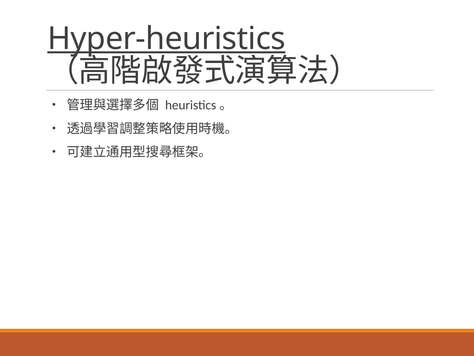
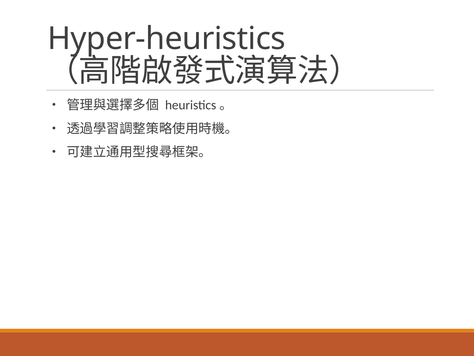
Hyper-heuristics underline: present -> none (167, 39)
